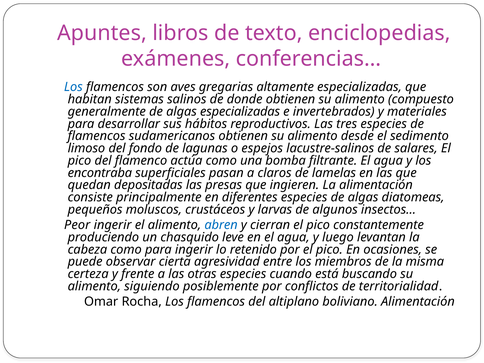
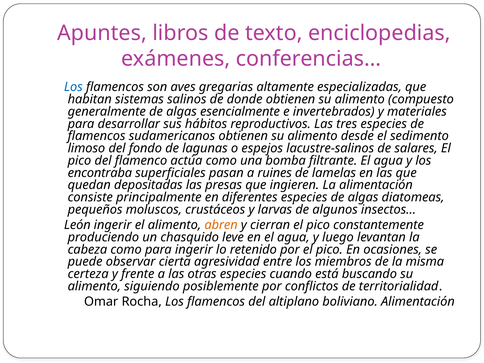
algas especializadas: especializadas -> esencialmente (240, 112)
claros: claros -> ruines (275, 173)
Peor: Peor -> León (77, 225)
abren colour: blue -> orange (221, 225)
